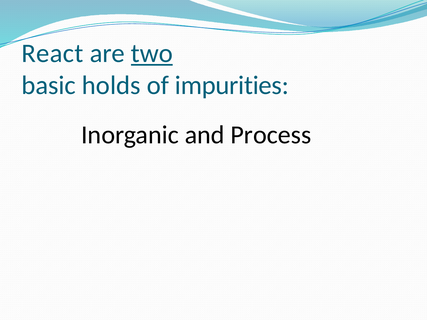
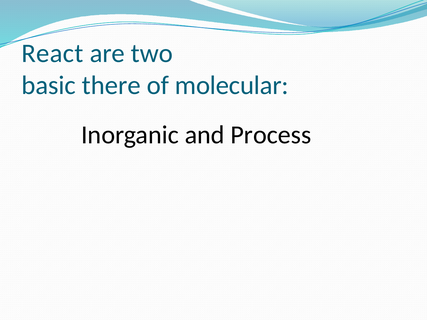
two underline: present -> none (152, 53)
holds: holds -> there (111, 85)
impurities: impurities -> molecular (232, 85)
